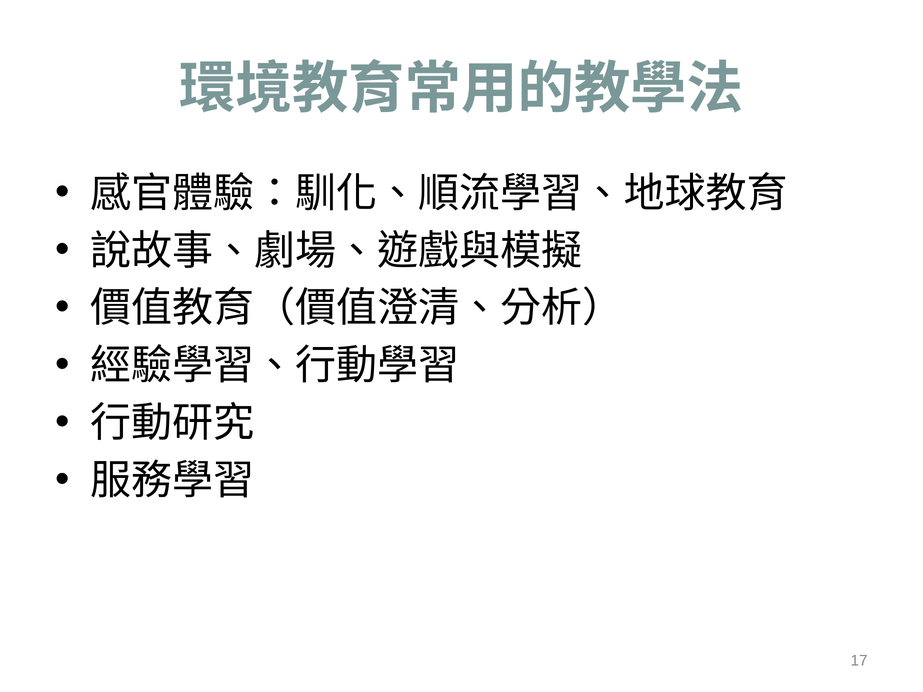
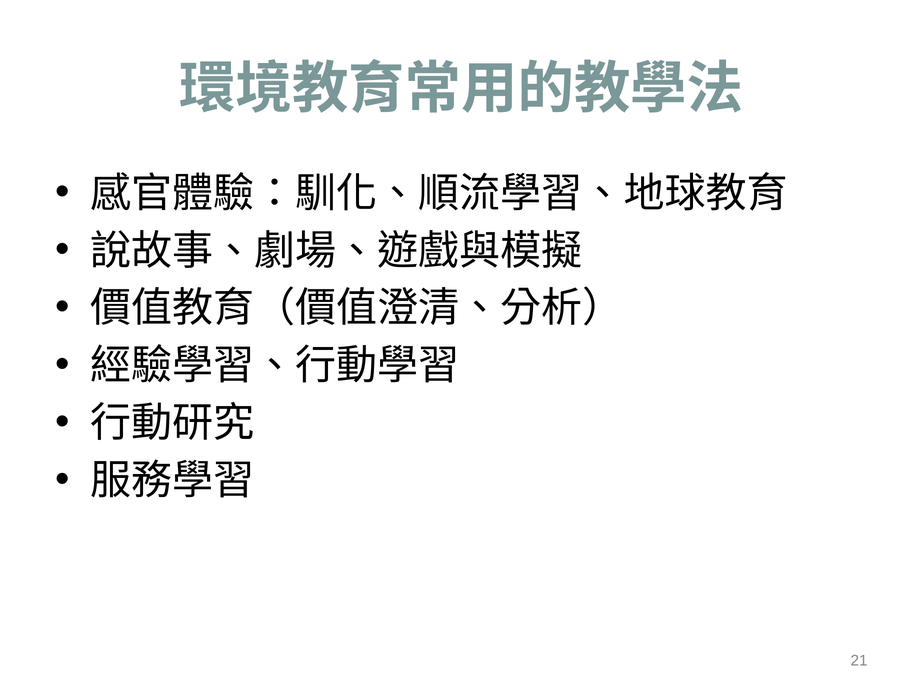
17: 17 -> 21 (859, 661)
